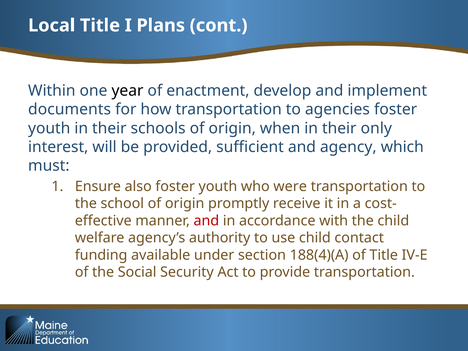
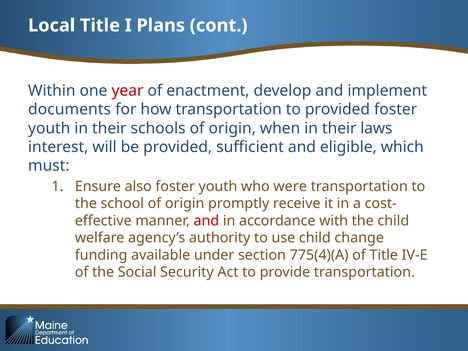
year colour: black -> red (127, 91)
to agencies: agencies -> provided (337, 110)
only: only -> laws (376, 128)
agency: agency -> eligible (348, 147)
contact: contact -> change (359, 238)
188(4)(A: 188(4)(A -> 775(4)(A (319, 255)
